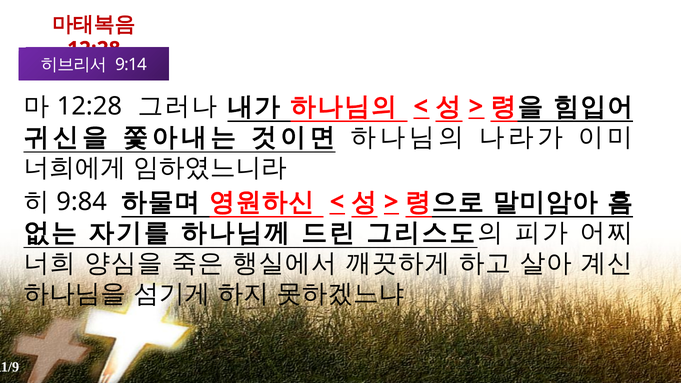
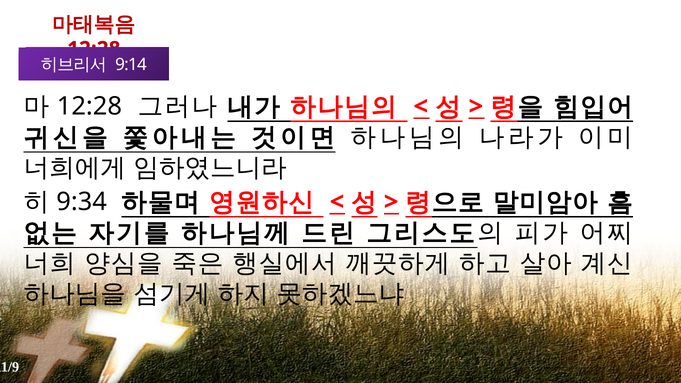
9:84: 9:84 -> 9:34 (82, 202)
